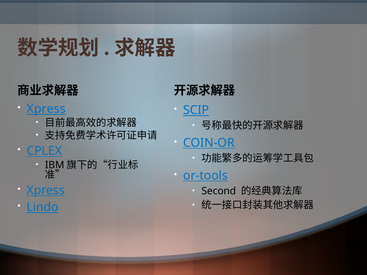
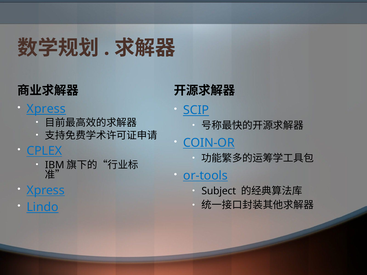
Second: Second -> Subject (219, 191)
